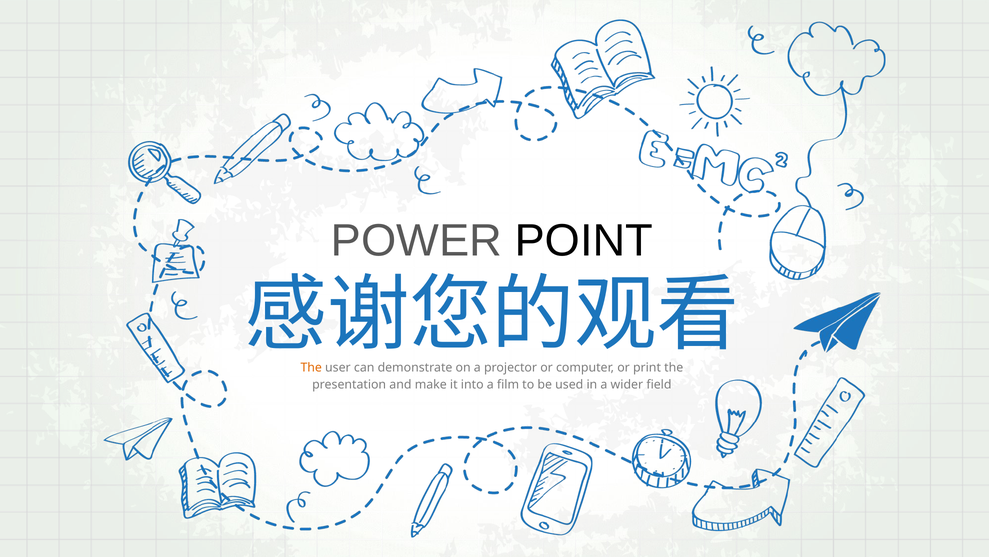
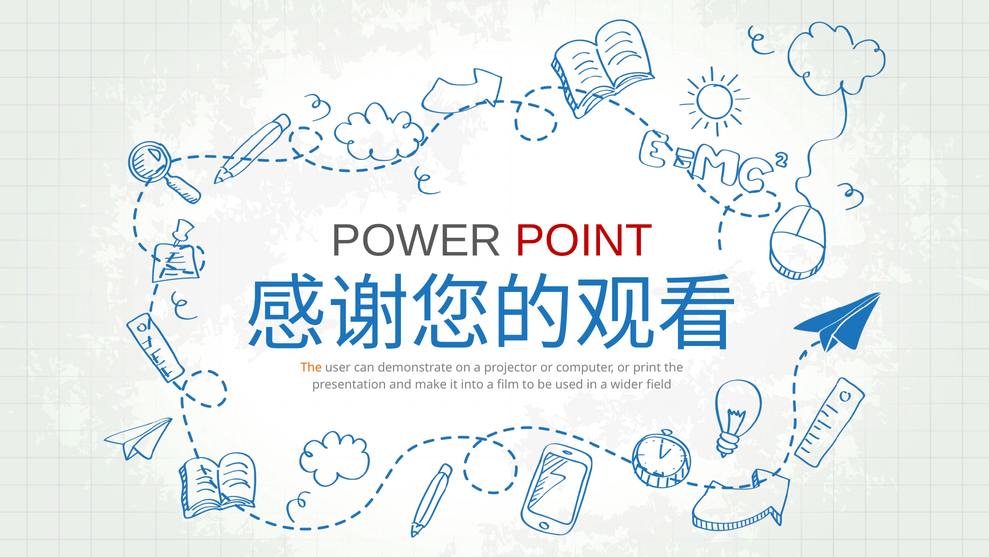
POINT colour: black -> red (584, 241)
